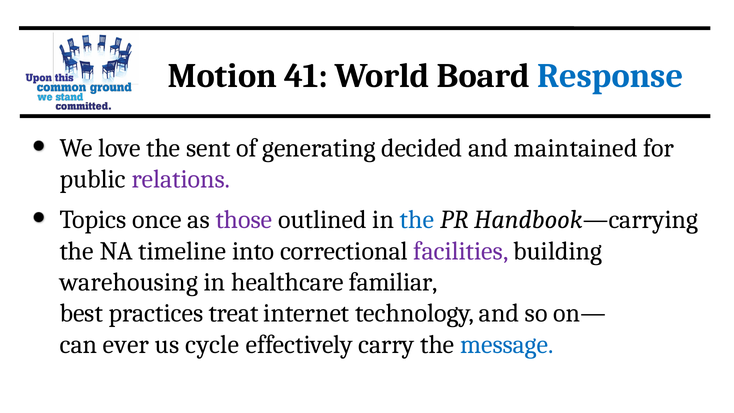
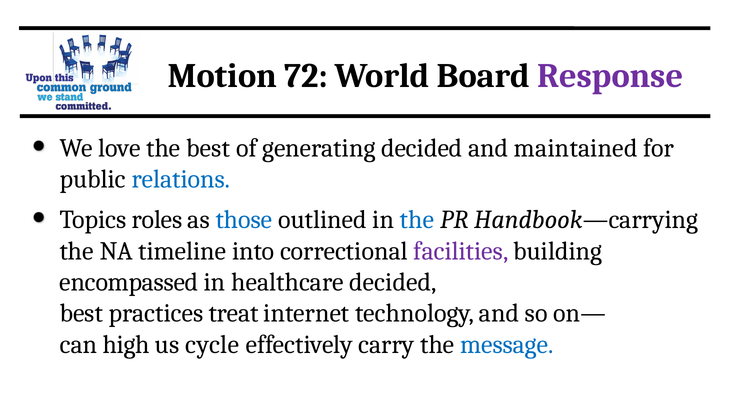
41: 41 -> 72 (306, 76)
Response colour: blue -> purple (610, 76)
the sent: sent -> best (208, 148)
relations colour: purple -> blue (181, 179)
once: once -> roles (157, 220)
those colour: purple -> blue (244, 220)
warehousing: warehousing -> encompassed (129, 282)
healthcare familiar: familiar -> decided (393, 282)
ever: ever -> high (126, 344)
